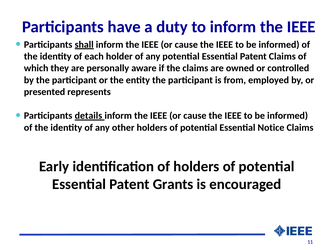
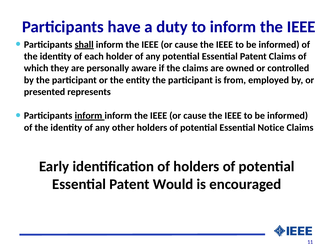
Participants details: details -> inform (88, 116)
Grants: Grants -> Would (173, 184)
